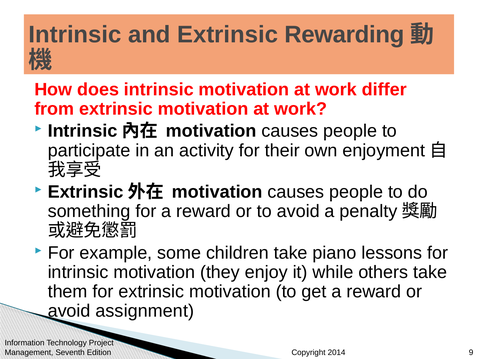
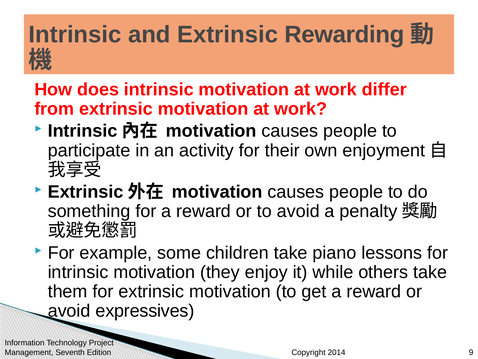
assignment: assignment -> expressives (145, 311)
